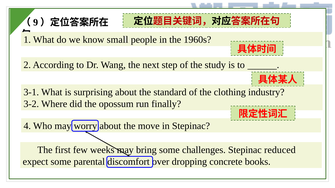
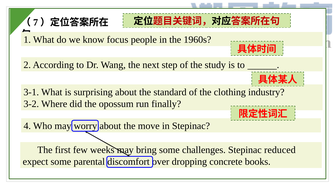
9: 9 -> 7 (36, 22)
small: small -> focus (118, 40)
